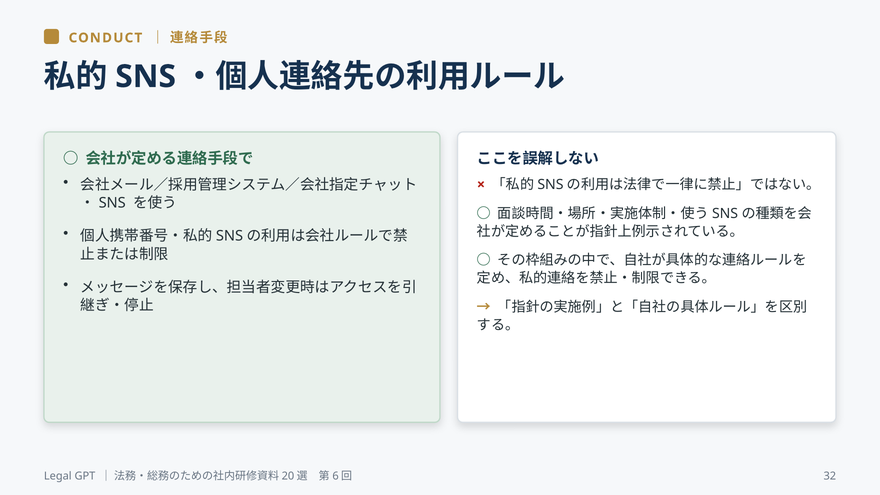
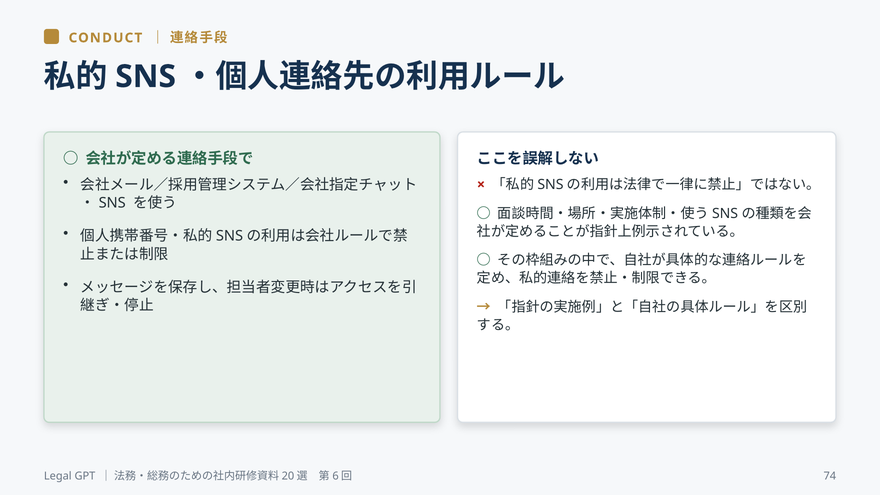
32: 32 -> 74 (830, 476)
